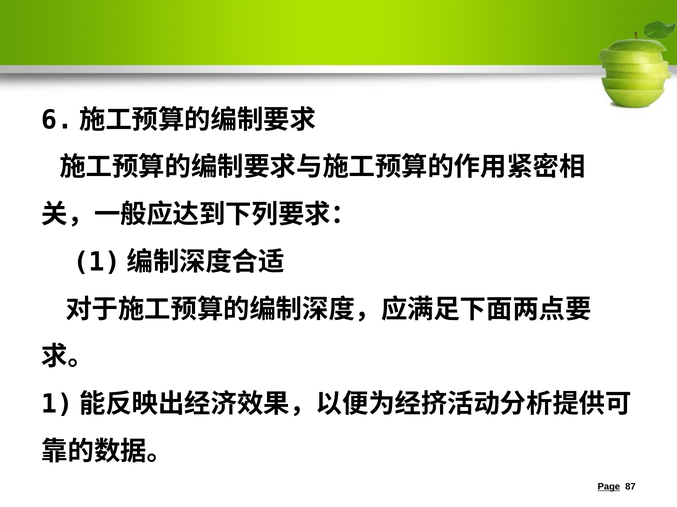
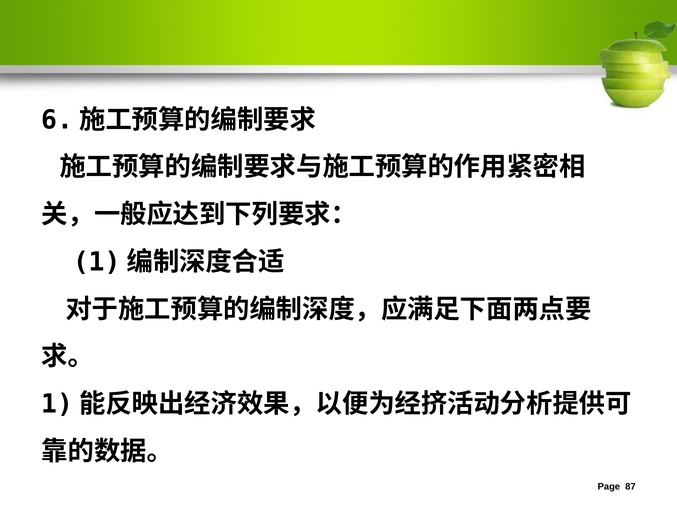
Page underline: present -> none (609, 487)
